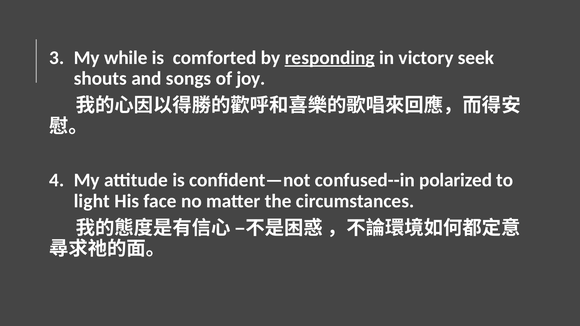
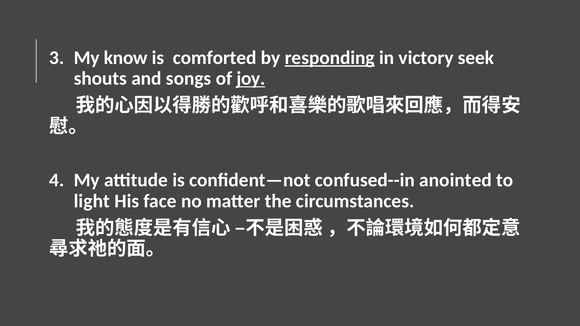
while: while -> know (126, 58)
joy underline: none -> present (251, 79)
polarized: polarized -> anointed (456, 180)
